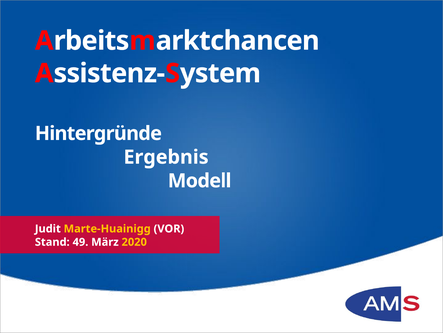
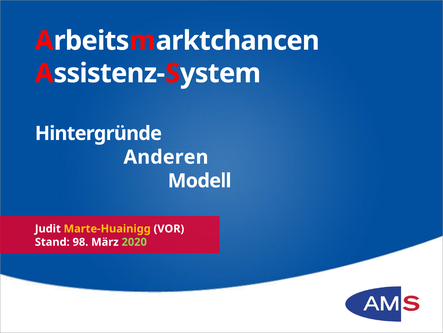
Ergebnis: Ergebnis -> Anderen (166, 157)
49: 49 -> 98 (80, 242)
2020 colour: yellow -> light green (134, 242)
